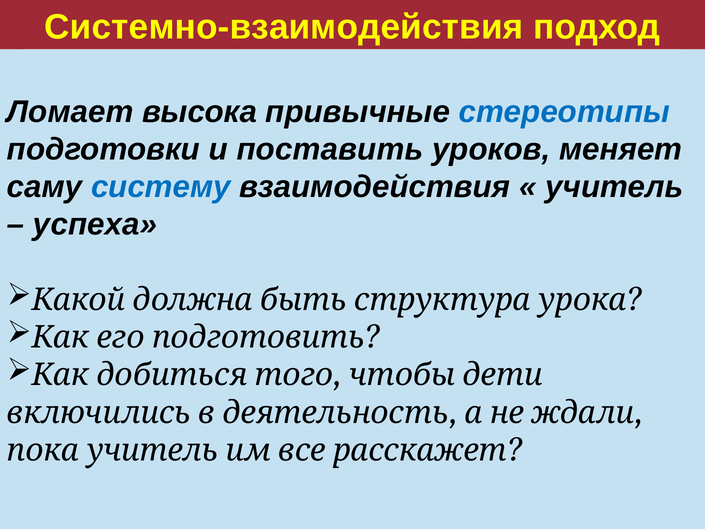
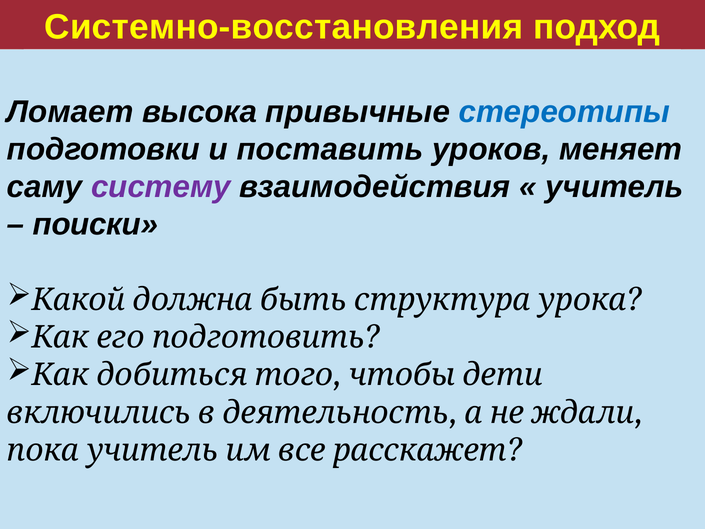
Системно-взаимодействия: Системно-взаимодействия -> Системно-восстановления (284, 27)
систему colour: blue -> purple (161, 187)
успеха: успеха -> поиски (95, 224)
